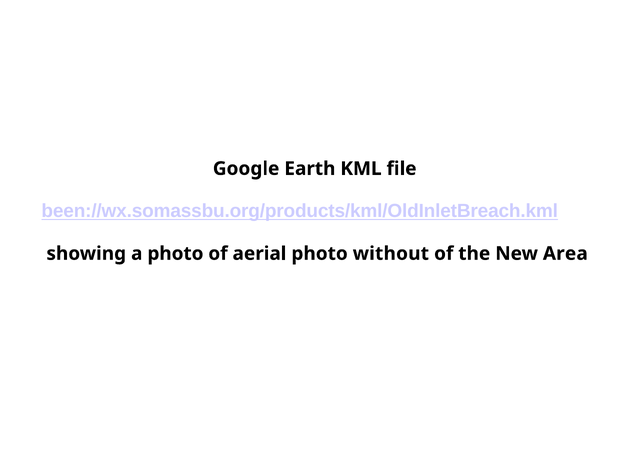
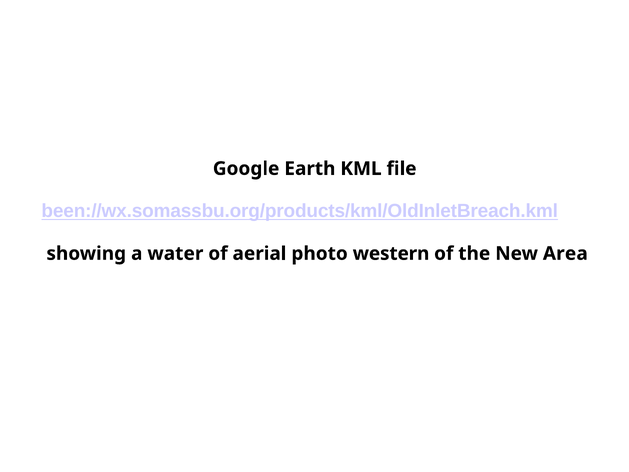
a photo: photo -> water (175, 253)
without: without -> western (391, 253)
